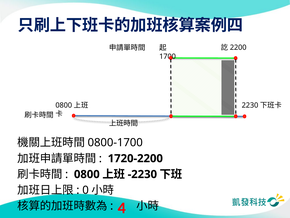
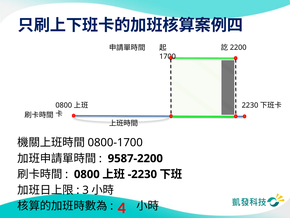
1720-2200: 1720-2200 -> 9587-2200 (135, 158)
0: 0 -> 3 (86, 190)
